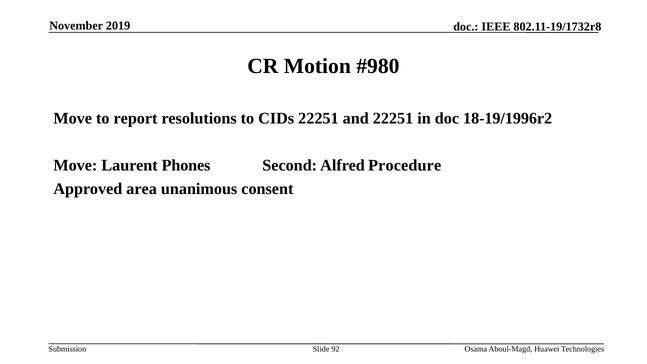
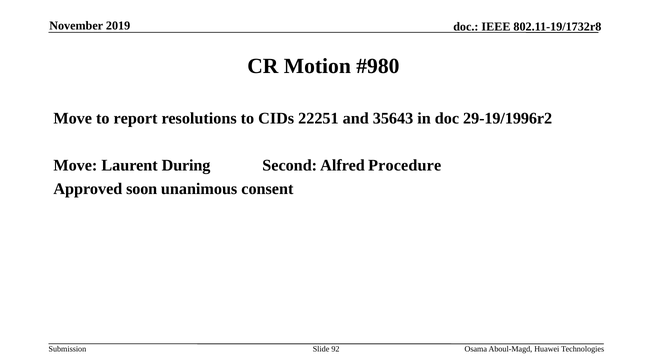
and 22251: 22251 -> 35643 (393, 118)
18-19/1996r2: 18-19/1996r2 -> 29-19/1996r2 (508, 118)
Phones: Phones -> During (186, 165)
area: area -> soon (142, 189)
